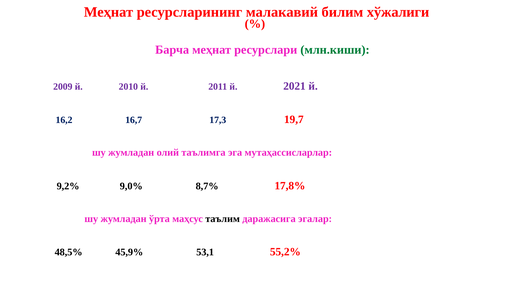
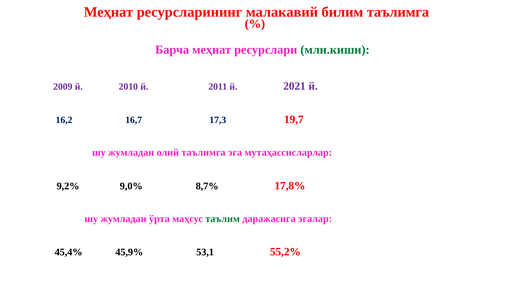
билим хўжалиги: хўжалиги -> таълимга (398, 12)
таълим colour: black -> green (223, 219)
48,5%: 48,5% -> 45,4% (69, 253)
